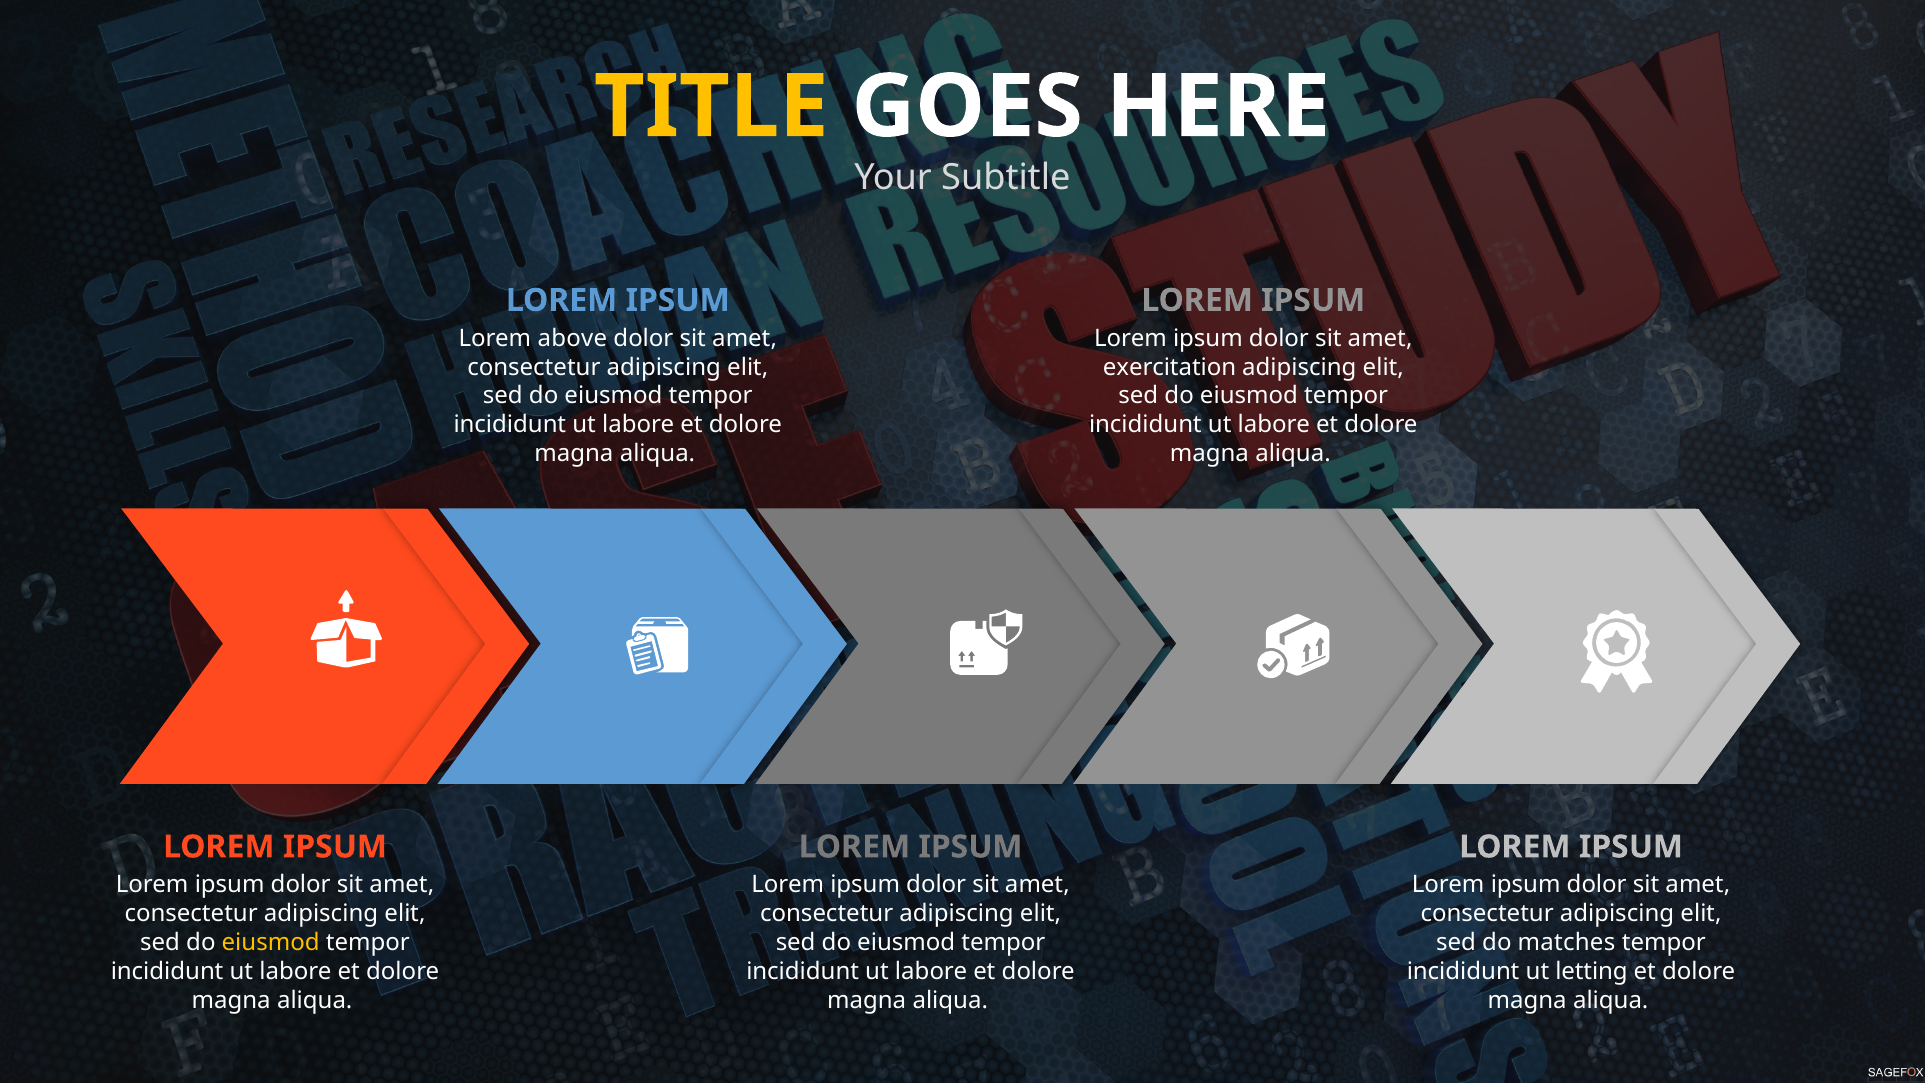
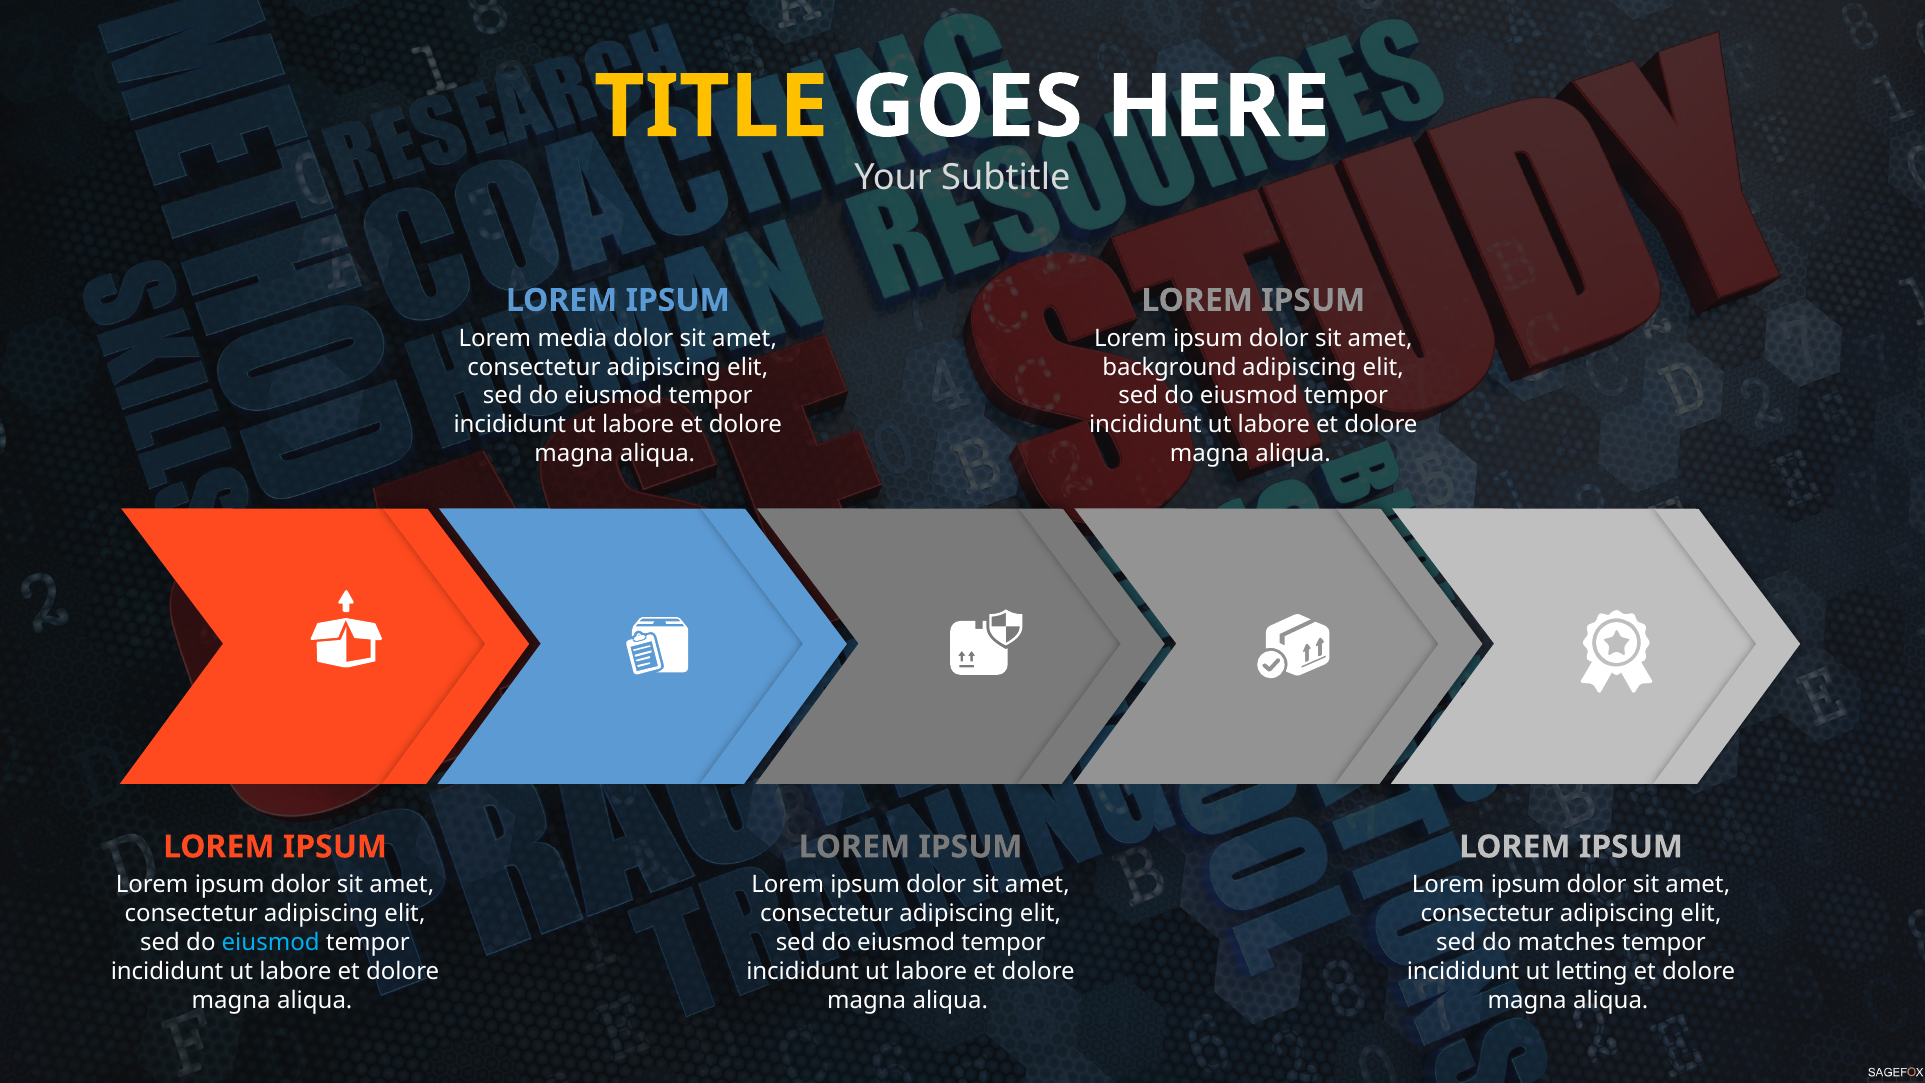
above: above -> media (573, 338)
exercitation: exercitation -> background (1170, 367)
eiusmod colour: yellow -> light blue (271, 942)
